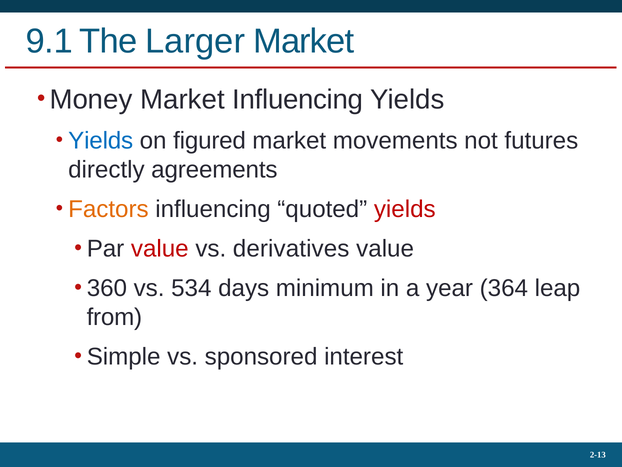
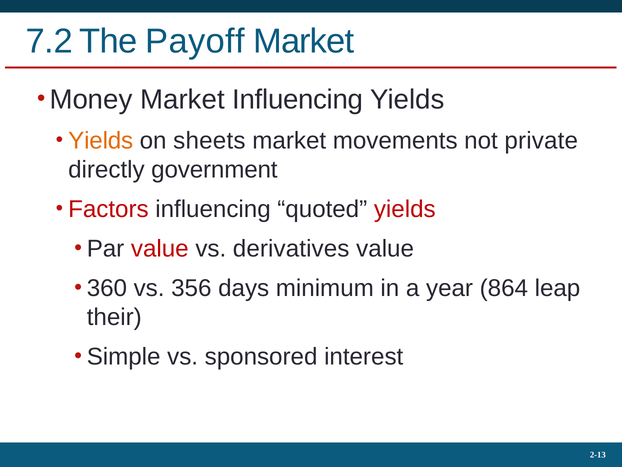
9.1: 9.1 -> 7.2 (49, 41)
Larger: Larger -> Payoff (195, 41)
Yields colour: blue -> orange (101, 141)
figured: figured -> sheets (209, 141)
futures: futures -> private (541, 141)
agreements: agreements -> government (214, 170)
Factors colour: orange -> red (108, 209)
534: 534 -> 356 (191, 288)
364: 364 -> 864 (504, 288)
from: from -> their (114, 317)
